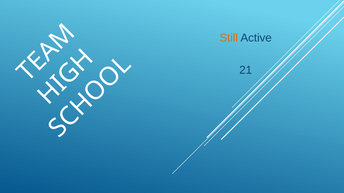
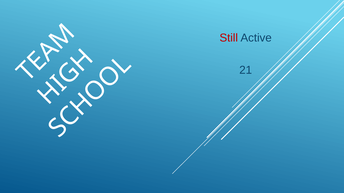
Still colour: orange -> red (229, 38)
